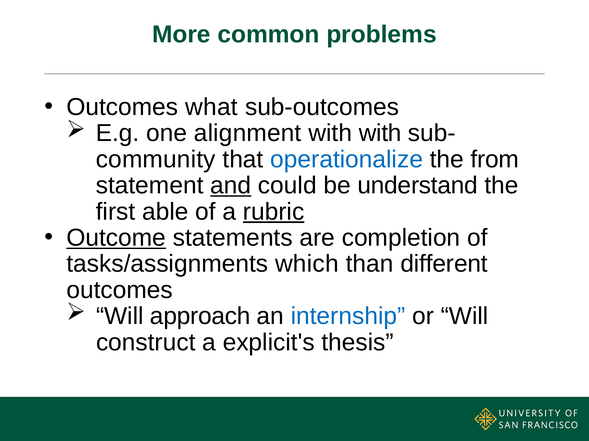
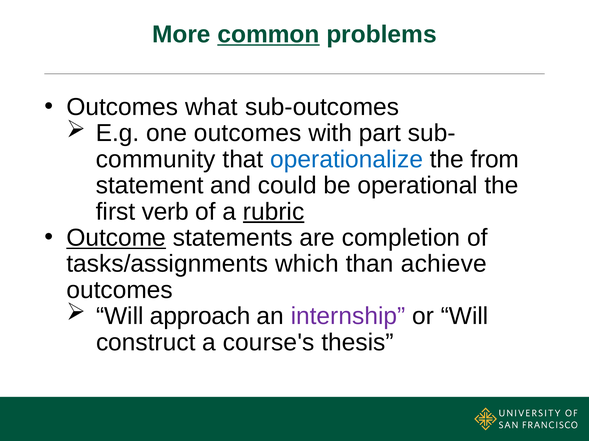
common underline: none -> present (268, 35)
one alignment: alignment -> outcomes (248, 133)
with with: with -> part (380, 133)
and underline: present -> none (231, 186)
understand: understand -> operational (418, 186)
able: able -> verb (165, 212)
different: different -> achieve (444, 264)
internship colour: blue -> purple (348, 317)
explicit's: explicit's -> course's (269, 343)
